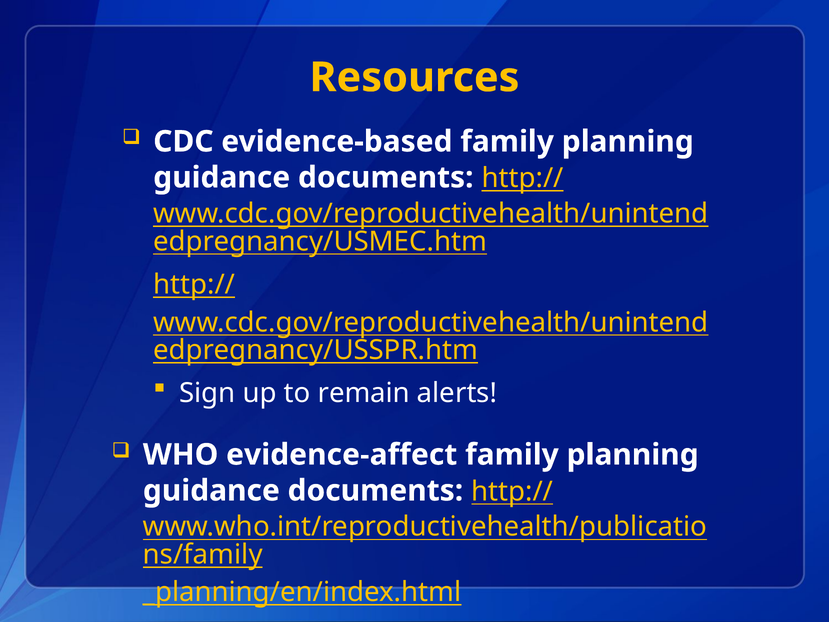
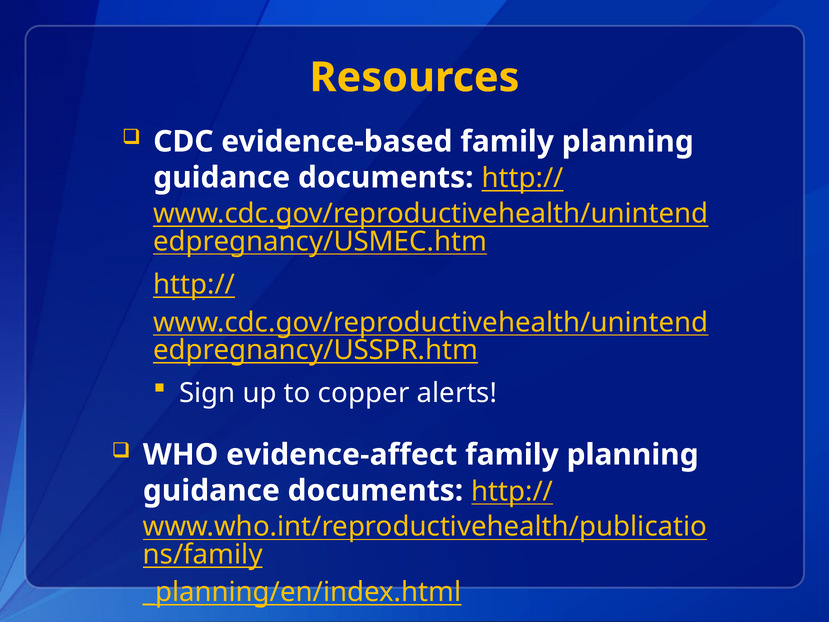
remain: remain -> copper (364, 393)
